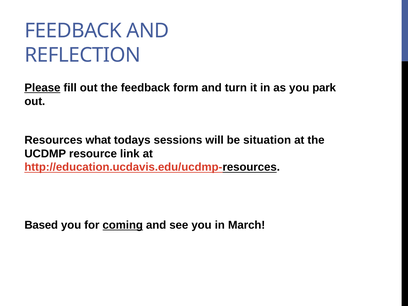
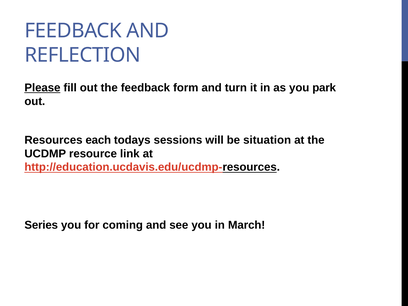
what: what -> each (98, 140)
Based: Based -> Series (41, 225)
coming underline: present -> none (123, 225)
